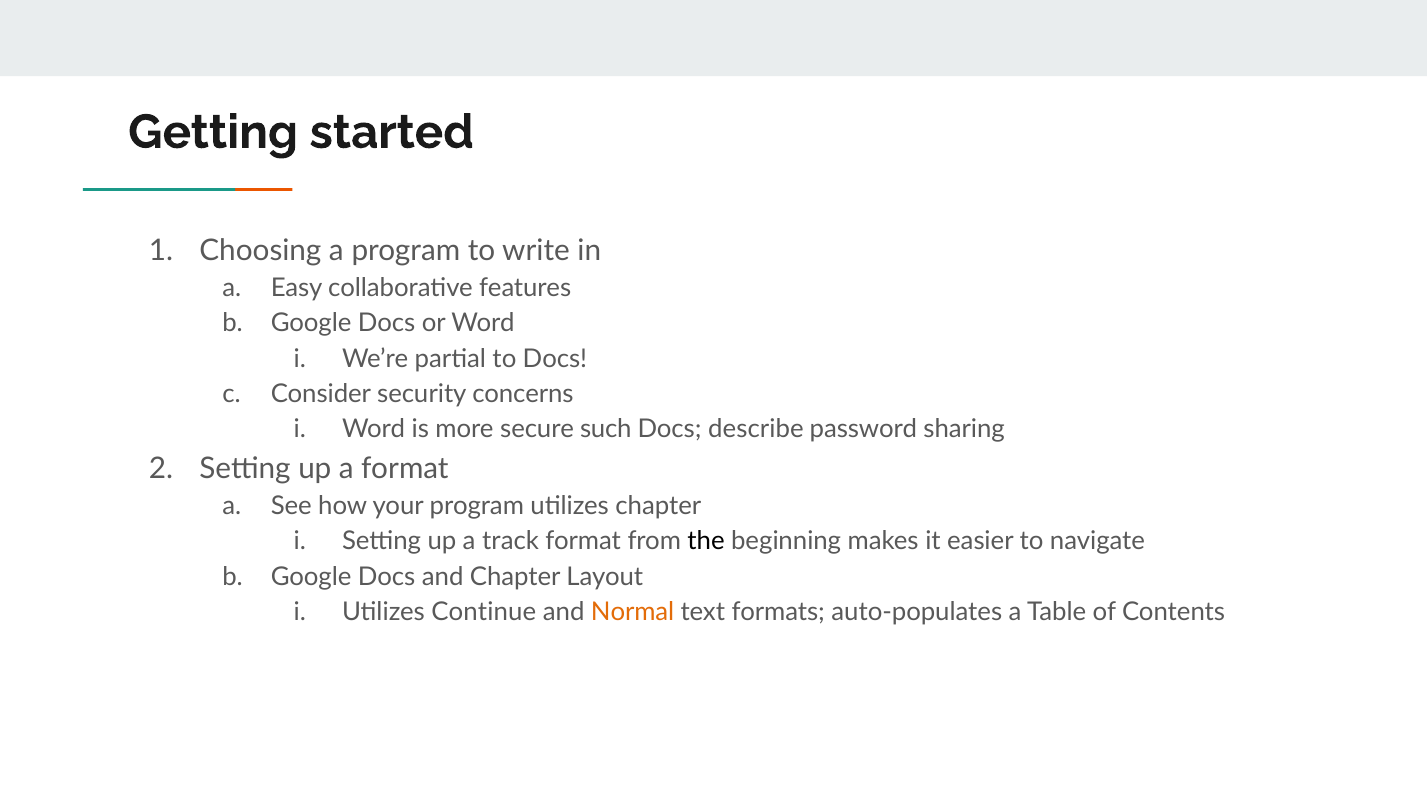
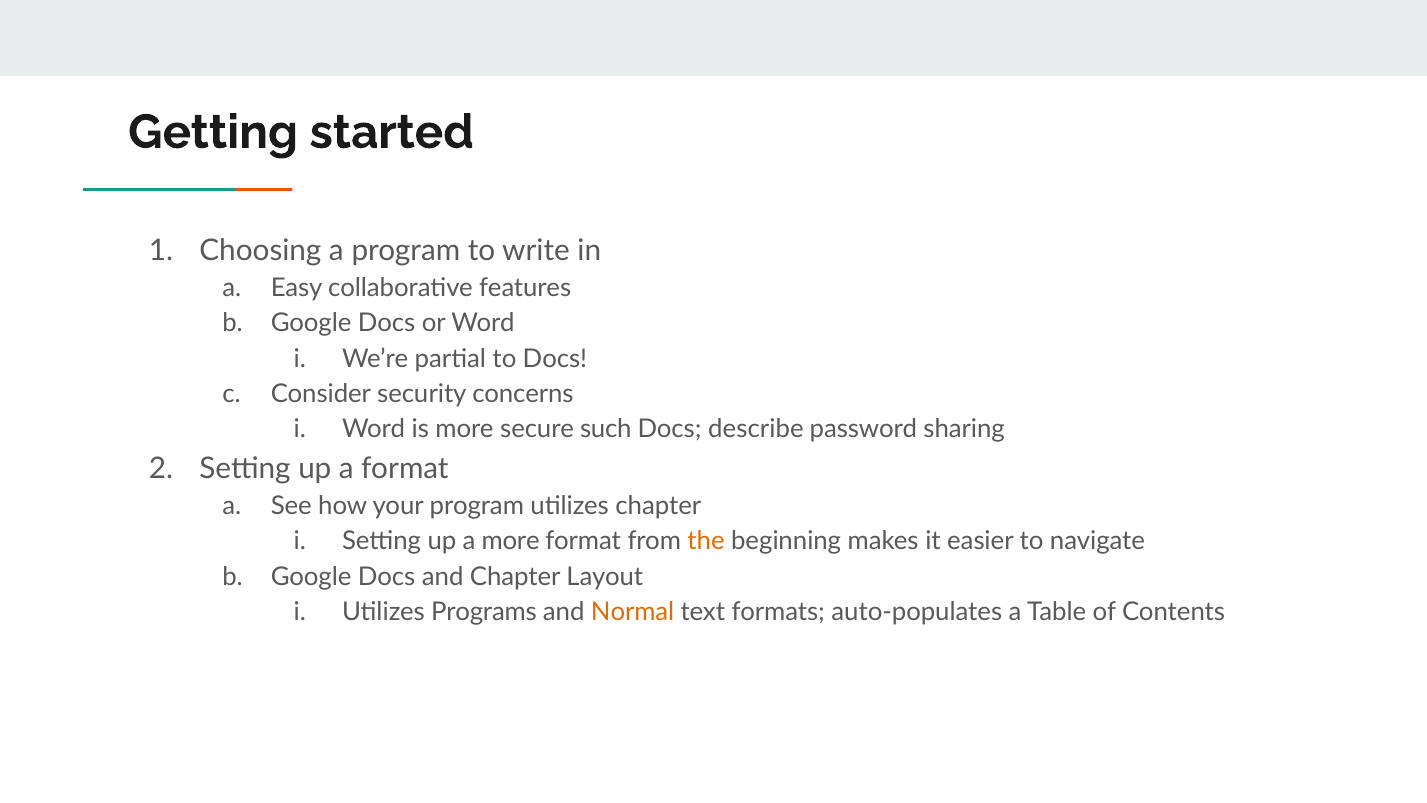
a track: track -> more (511, 541)
the colour: black -> orange (706, 541)
Continue: Continue -> Programs (484, 612)
